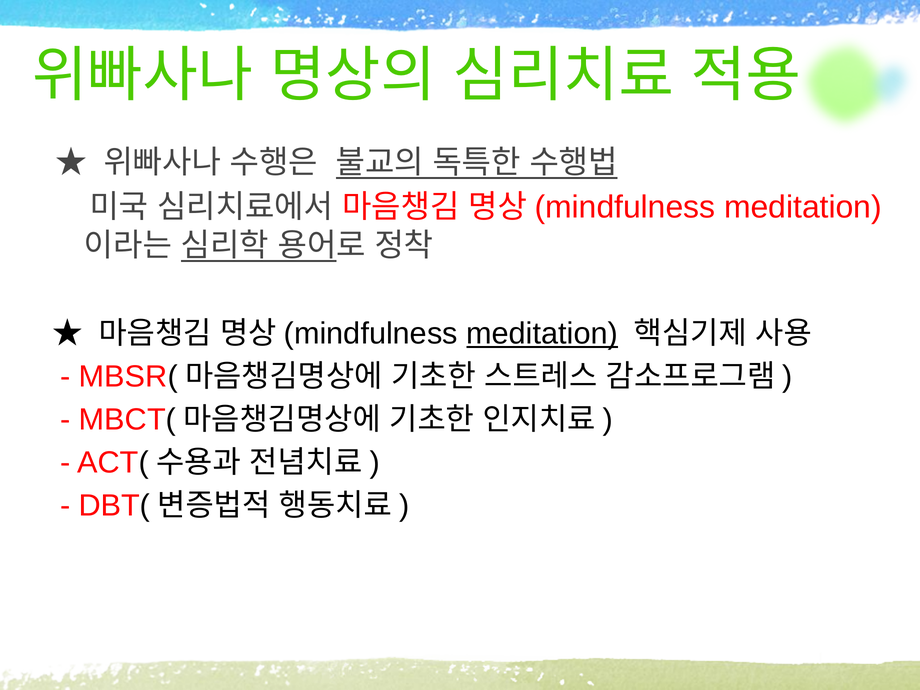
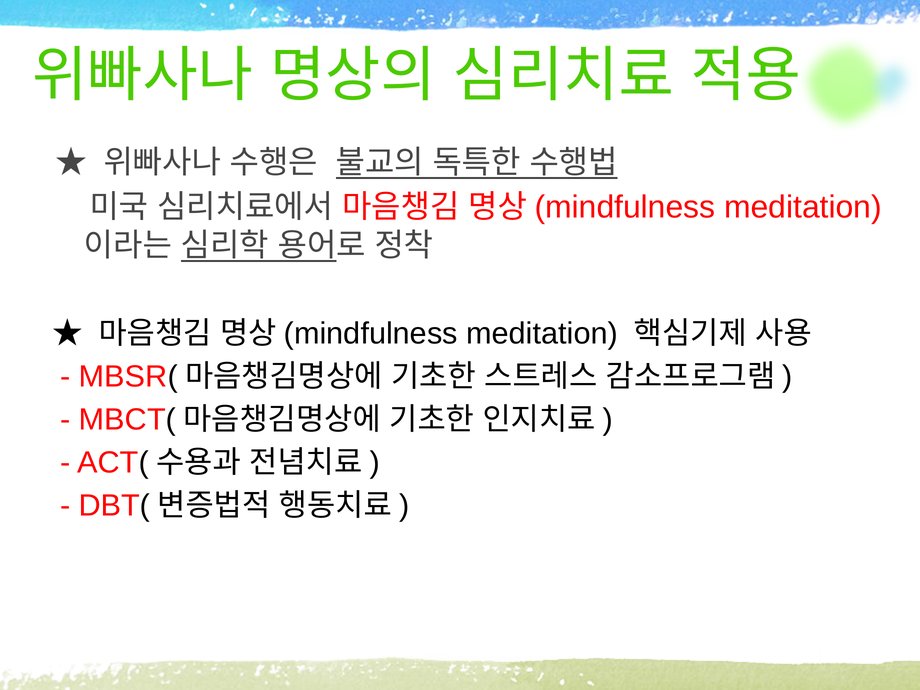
meditation underline: present -> none (542, 334)
